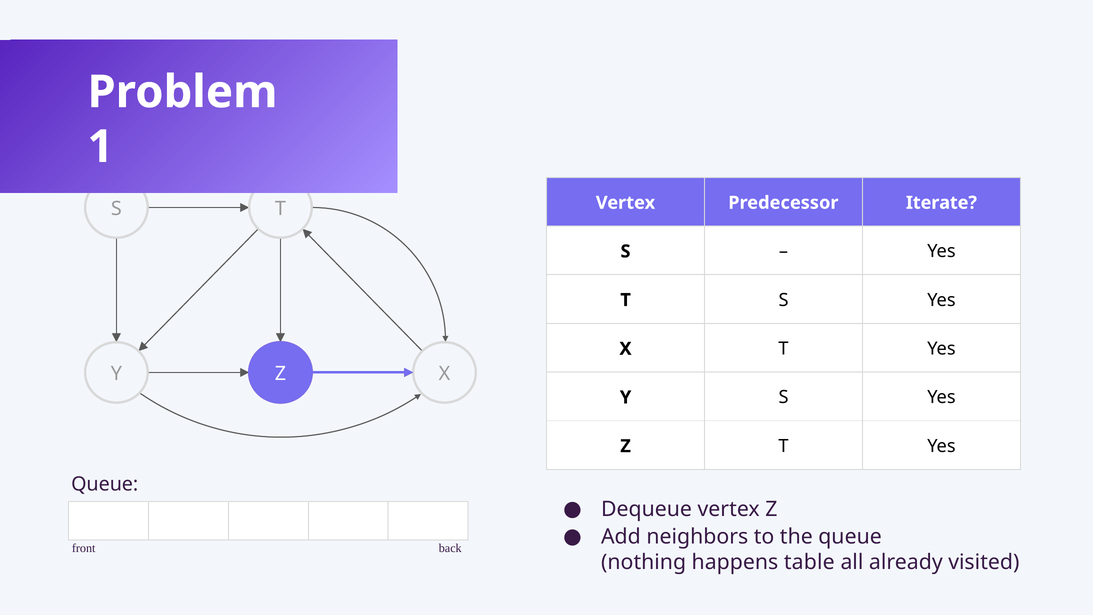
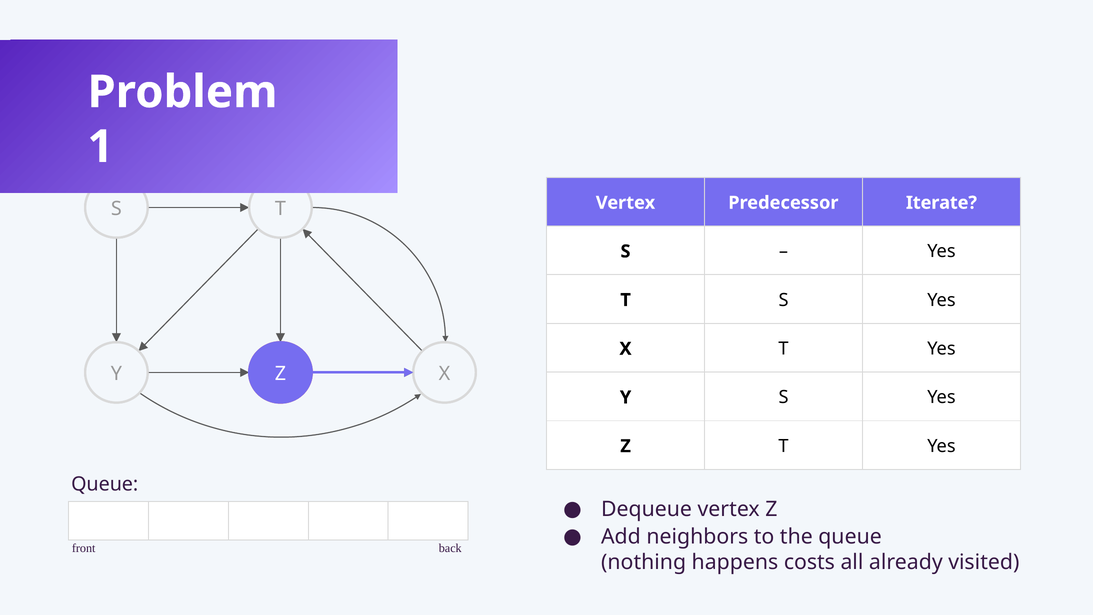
table: table -> costs (809, 562)
